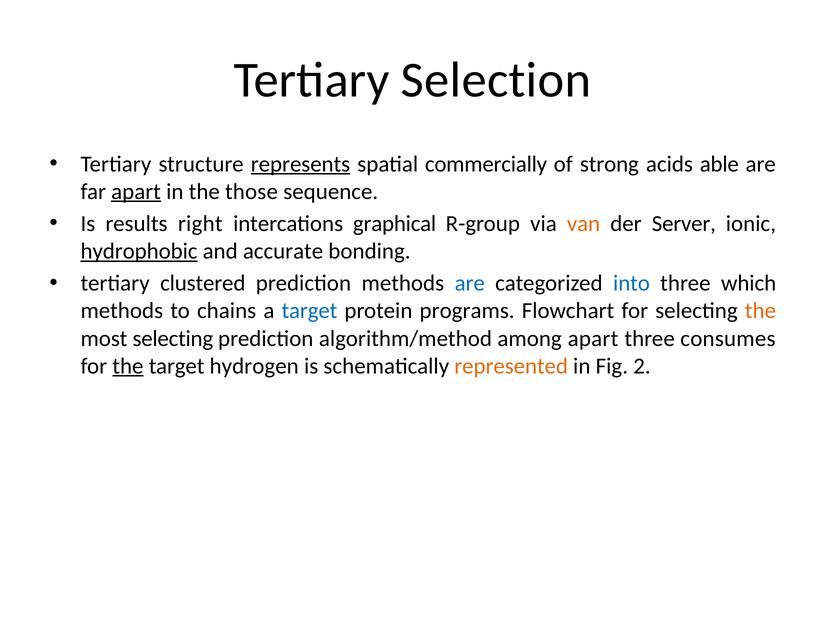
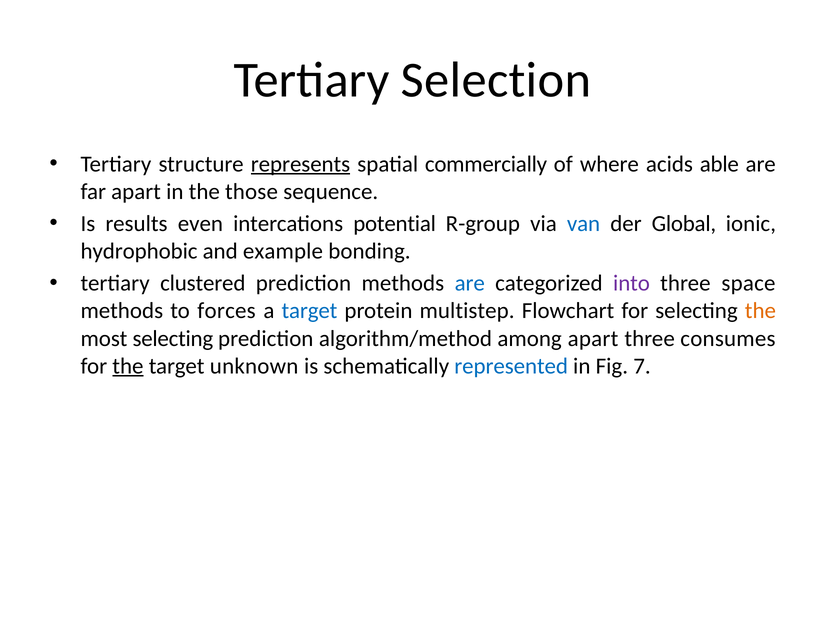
strong: strong -> where (609, 164)
apart underline: present -> none (136, 192)
right: right -> even (200, 224)
graphical: graphical -> potential (395, 224)
van colour: orange -> blue (584, 224)
Server: Server -> Global (684, 224)
hydrophobic underline: present -> none (139, 251)
accurate: accurate -> example (283, 251)
into colour: blue -> purple (632, 284)
which: which -> space (748, 284)
chains: chains -> forces (227, 311)
programs: programs -> multistep (467, 311)
hydrogen: hydrogen -> unknown (254, 366)
represented colour: orange -> blue (511, 366)
2: 2 -> 7 (642, 366)
